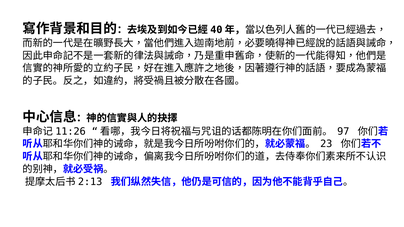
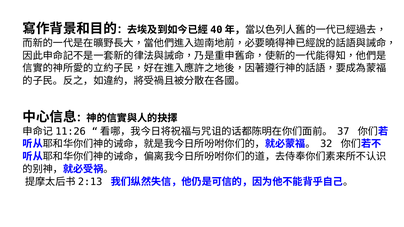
97: 97 -> 37 (343, 132)
23: 23 -> 32 (326, 144)
